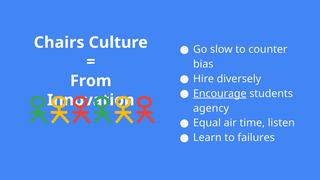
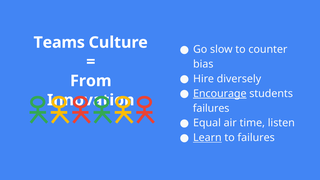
Chairs: Chairs -> Teams (59, 42)
agency: agency -> failures (211, 108)
Learn underline: none -> present (207, 138)
